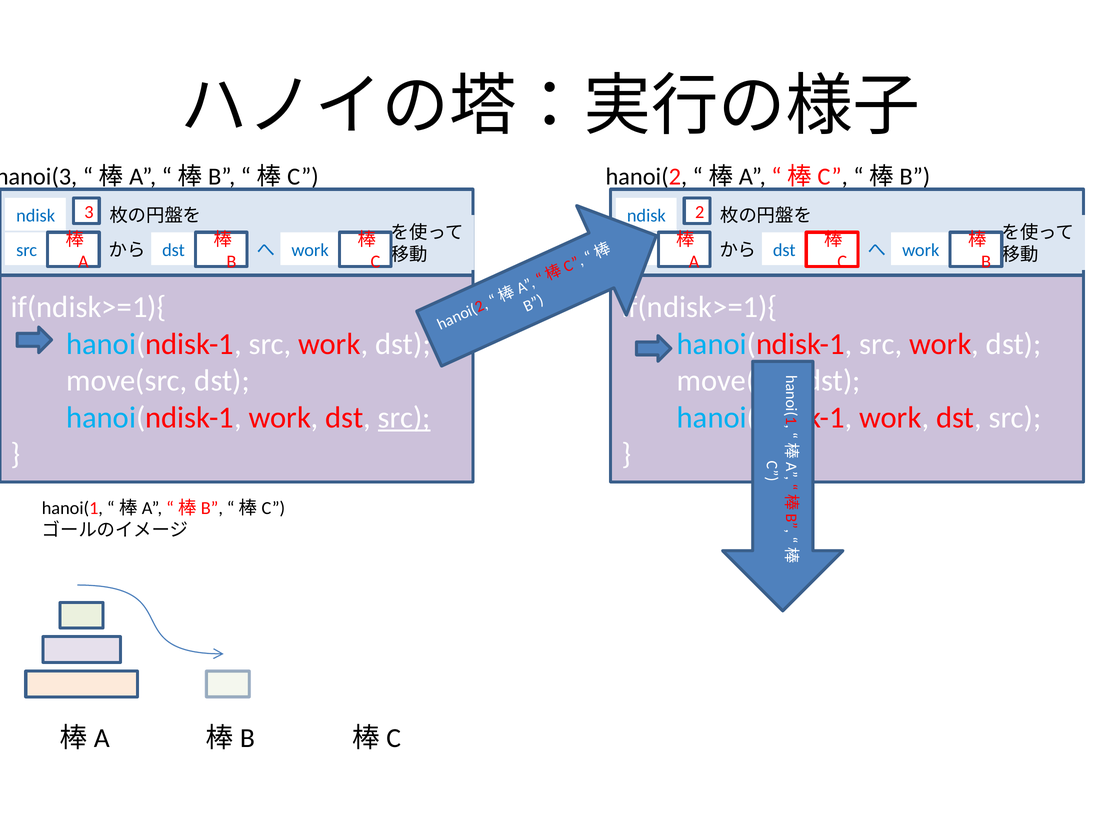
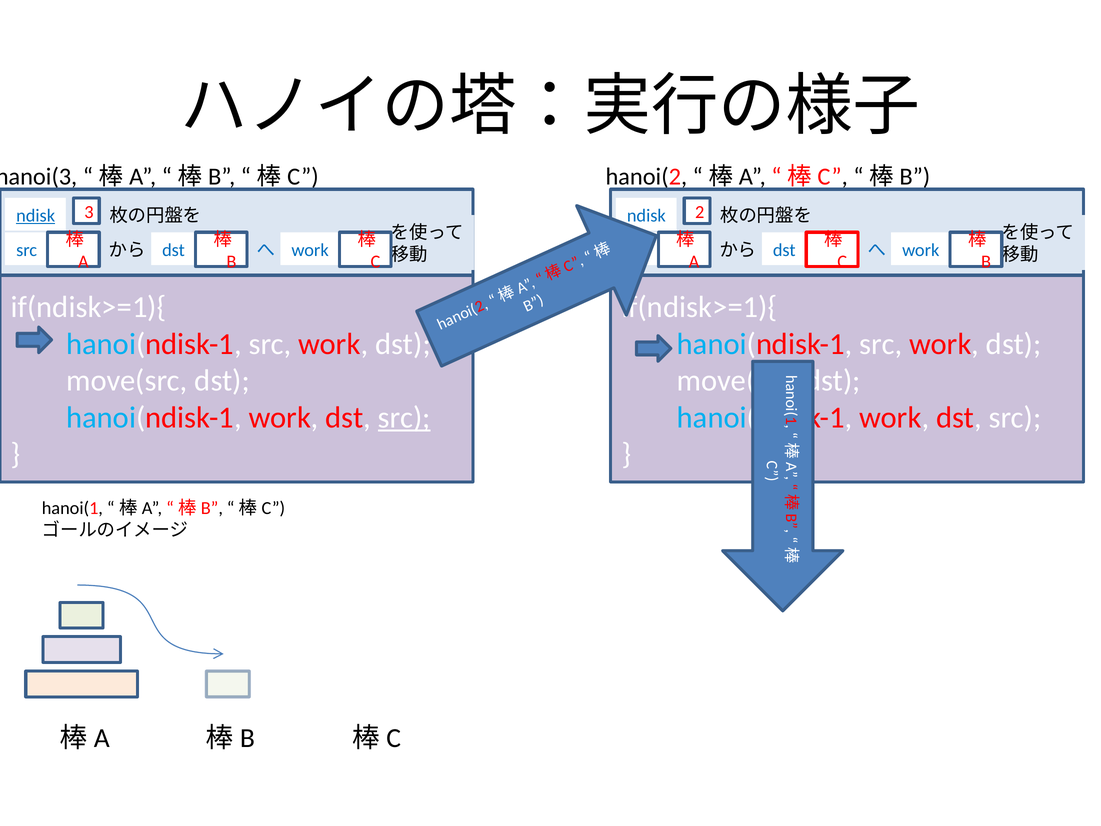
ndisk underline: none -> present (36, 215)
